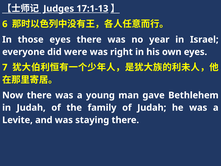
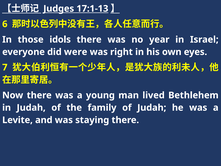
those eyes: eyes -> idols (60, 39)
gave: gave -> lived (154, 95)
